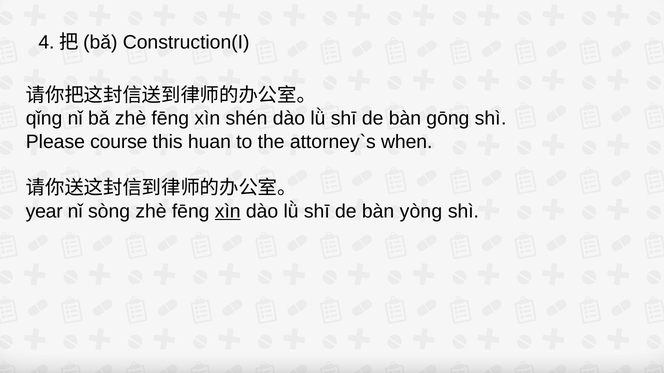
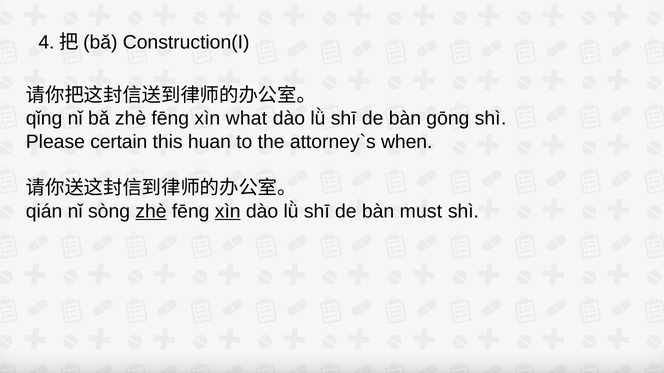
shén: shén -> what (246, 119)
course: course -> certain (119, 142)
year: year -> qián (44, 212)
zhè underline: none -> present (151, 212)
yòng: yòng -> must (421, 212)
